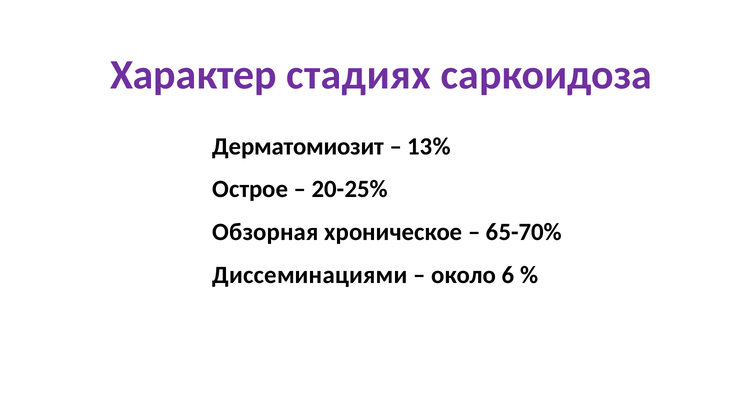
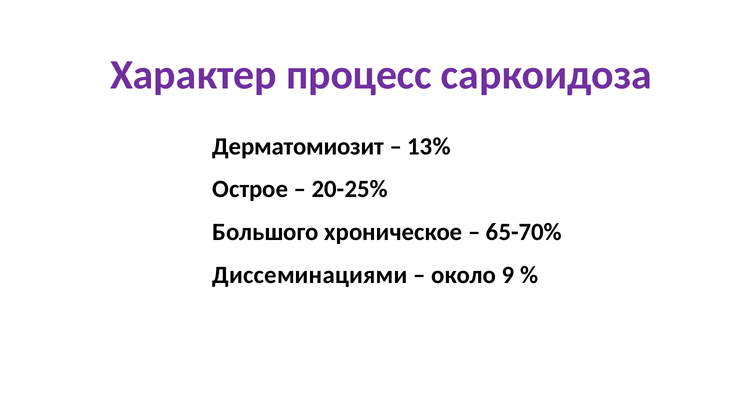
стадиях: стадиях -> процесс (359, 75)
Обзорная: Обзорная -> Большого (266, 232)
6: 6 -> 9 (508, 275)
